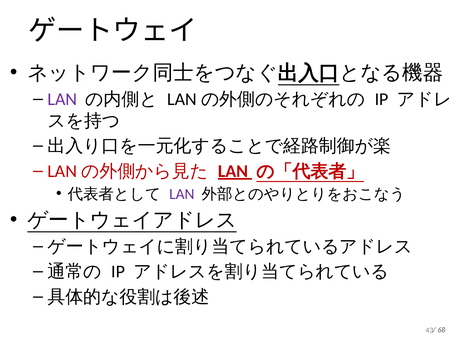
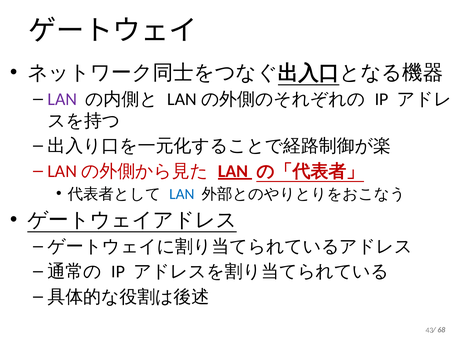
LAN colour: purple -> blue (182, 194)
